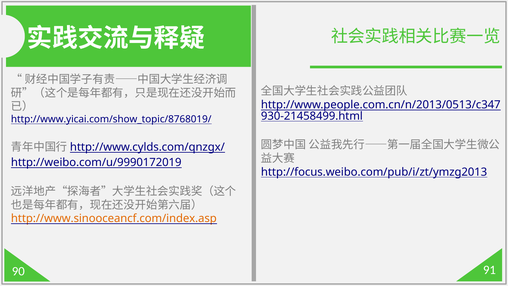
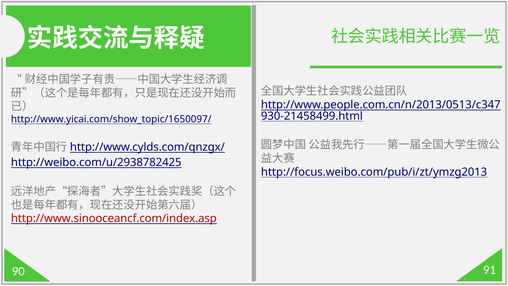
http://www.yicai.com/show_topic/8768019/: http://www.yicai.com/show_topic/8768019/ -> http://www.yicai.com/show_topic/1650097/ (111, 119)
http://weibo.com/u/9990172019: http://weibo.com/u/9990172019 -> http://weibo.com/u/2938782425 (96, 162)
http://www.sinooceancf.com/index.asp colour: orange -> red (114, 218)
